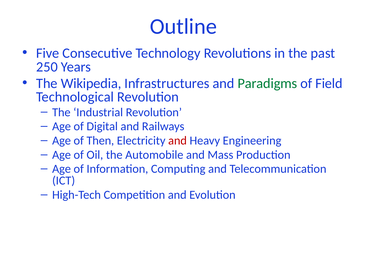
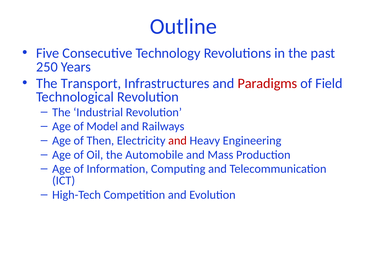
Wikipedia: Wikipedia -> Transport (91, 83)
Paradigms colour: green -> red (267, 83)
Digital: Digital -> Model (102, 126)
